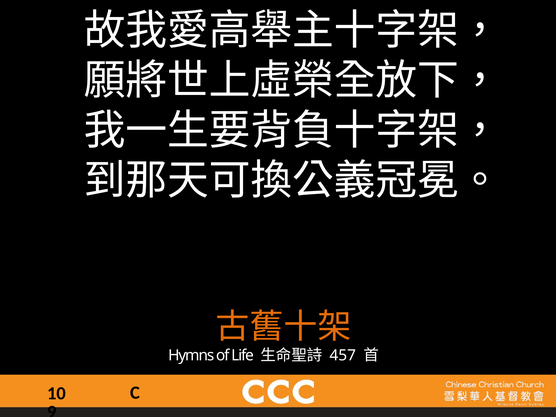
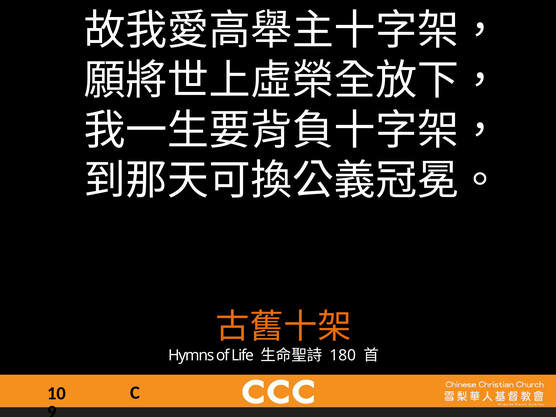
457: 457 -> 180 (343, 355)
